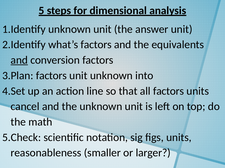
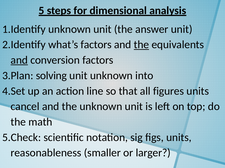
the underline: none -> present (141, 45)
factors: factors -> solving (51, 76)
all factors: factors -> figures (168, 91)
